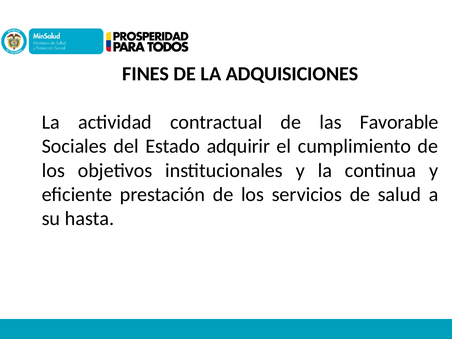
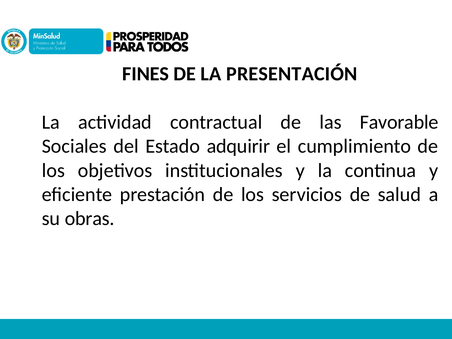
ADQUISICIONES: ADQUISICIONES -> PRESENTACIÓN (292, 74)
hasta: hasta -> obras (90, 219)
